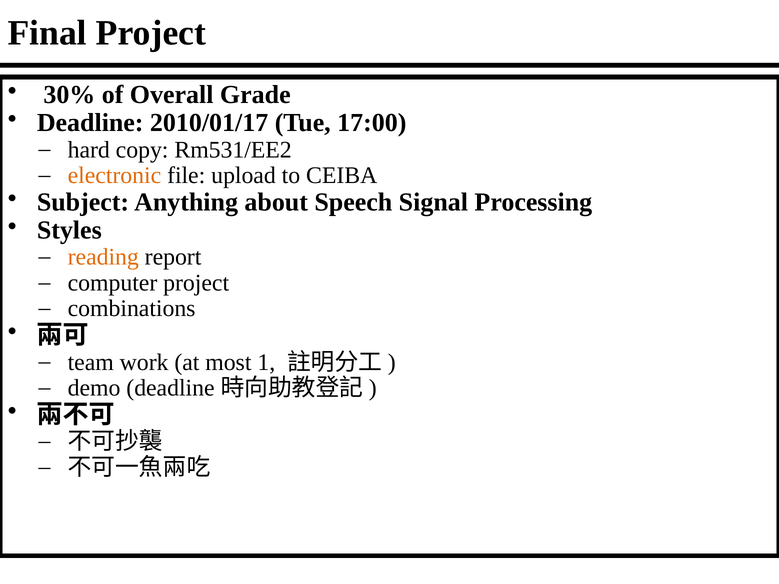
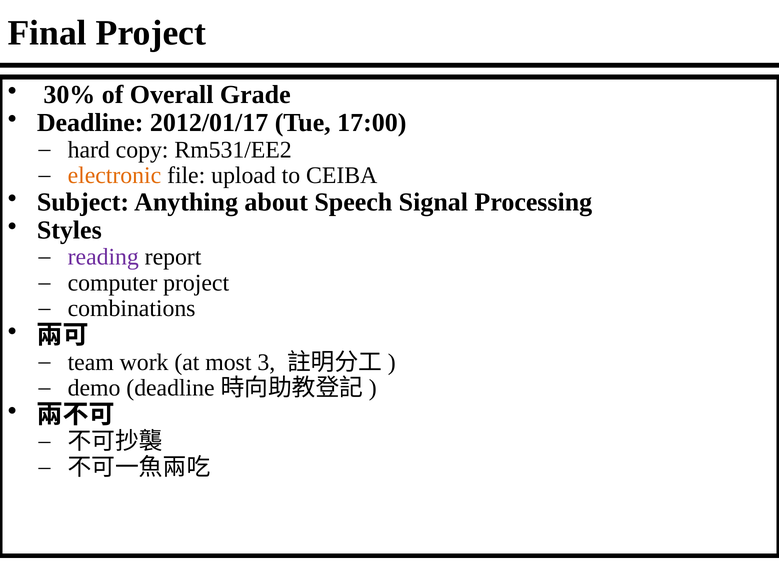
2010/01/17: 2010/01/17 -> 2012/01/17 (209, 123)
reading colour: orange -> purple (103, 257)
1: 1 -> 3 (266, 362)
